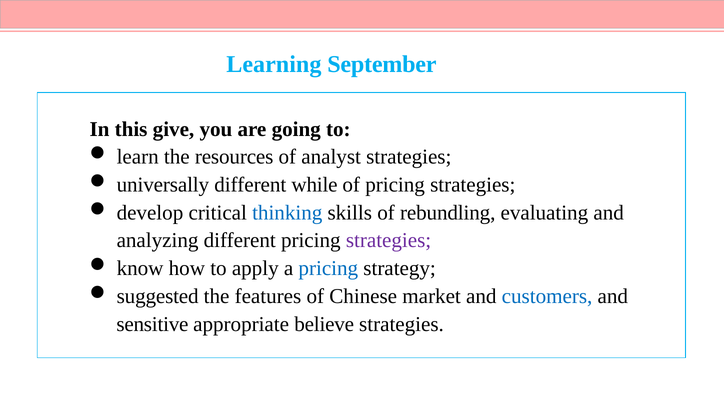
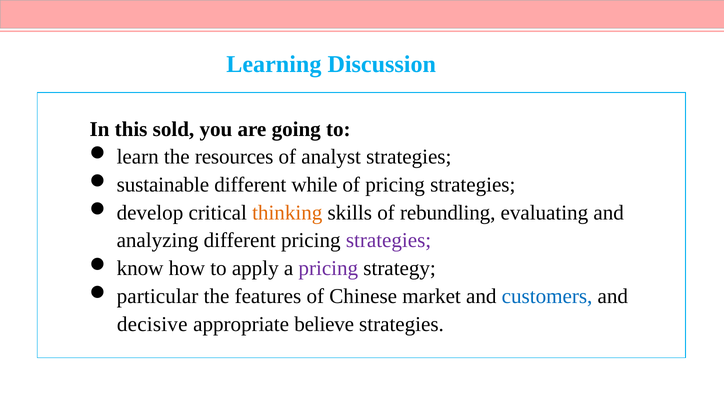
September: September -> Discussion (382, 64)
give: give -> sold (173, 129)
universally: universally -> sustainable (163, 185)
thinking colour: blue -> orange (287, 213)
pricing colour: blue -> purple (328, 268)
suggested: suggested -> particular (158, 296)
sensitive: sensitive -> decisive (152, 324)
